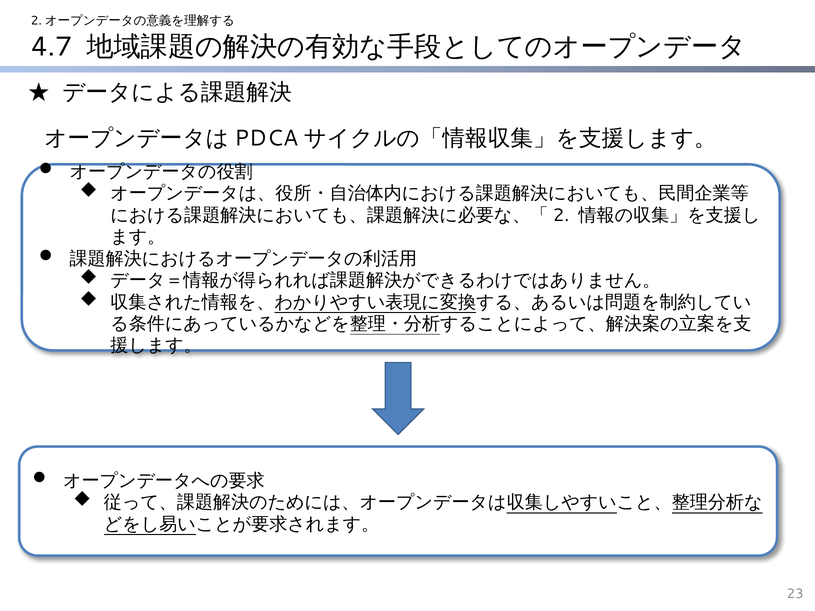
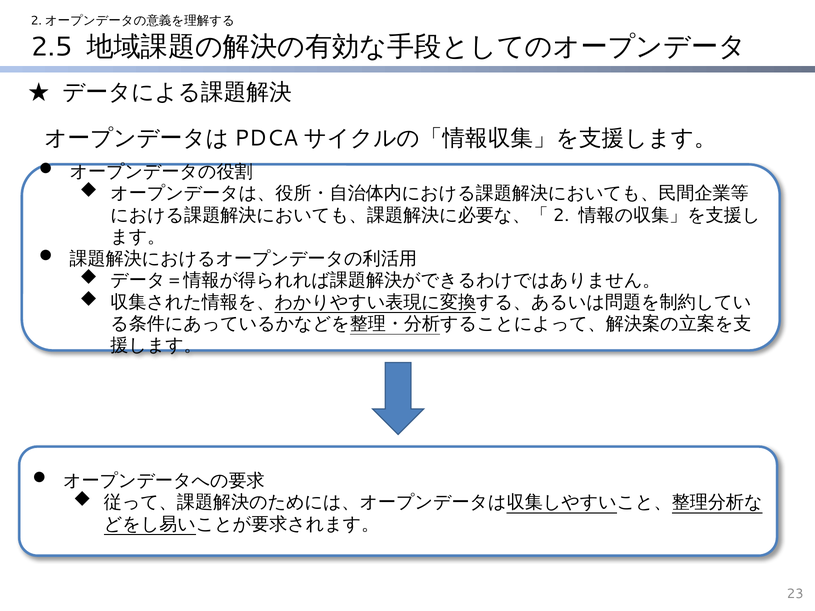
4.7: 4.7 -> 2.5 (52, 47)
